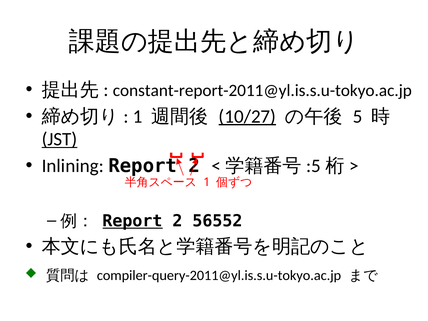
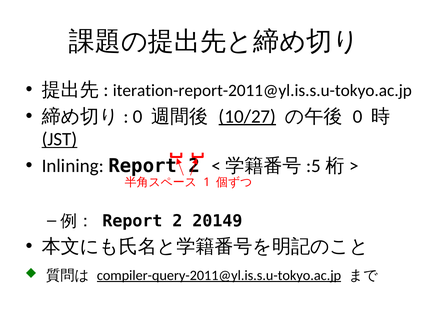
constant-report-2011@yl.is.s.u-tokyo.ac.jp: constant-report-2011@yl.is.s.u-tokyo.ac.jp -> iteration-report-2011@yl.is.s.u-tokyo.ac.jp (262, 90)
1: 1 -> 0 (138, 116)
5: 5 -> 0 (358, 116)
Report underline: present -> none (133, 221)
56552: 56552 -> 20149 (218, 221)
compiler-query-2011@yl.is.s.u-tokyo.ac.jp underline: none -> present (219, 275)
